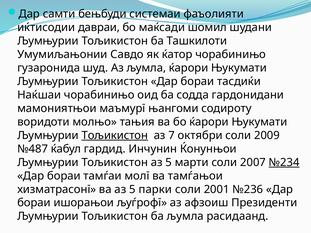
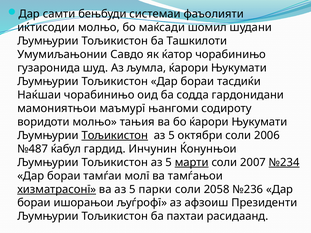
иќтисодии давраи: давраи -> молњо (99, 27)
7: 7 -> 5 (172, 135)
2009: 2009 -> 2006 (267, 135)
марти underline: none -> present (192, 162)
хизматрасонї underline: none -> present (57, 190)
2001: 2001 -> 2058 (217, 190)
ба љумла: љумла -> пахтаи (185, 217)
